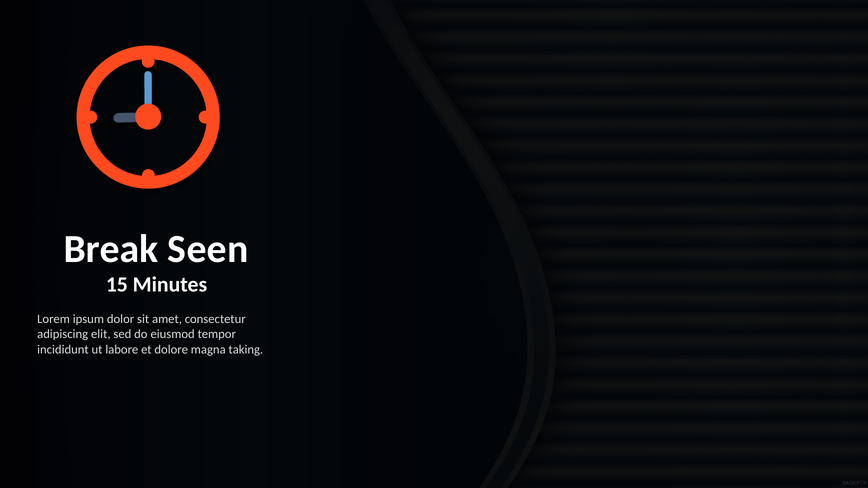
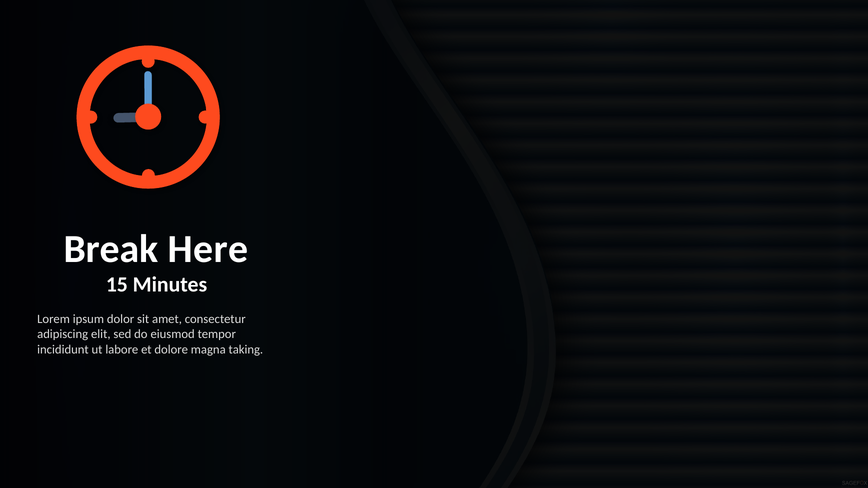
Seen: Seen -> Here (208, 249)
